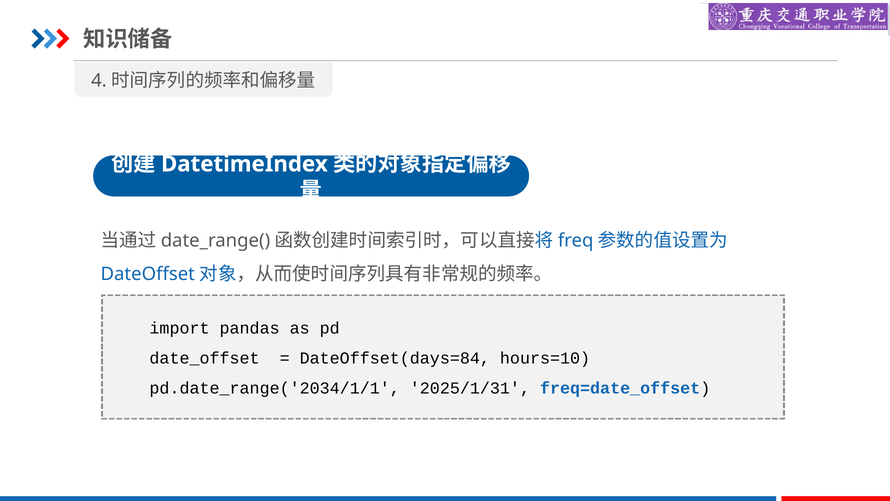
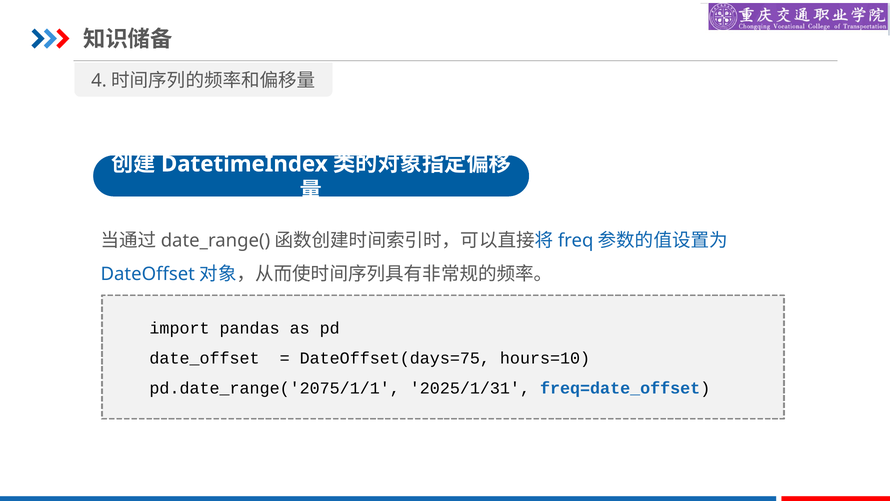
DateOffset(days=84: DateOffset(days=84 -> DateOffset(days=75 (395, 358)
pd.date_range('2034/1/1: pd.date_range('2034/1/1 -> pd.date_range('2075/1/1 (275, 388)
